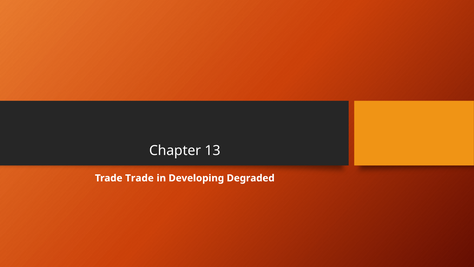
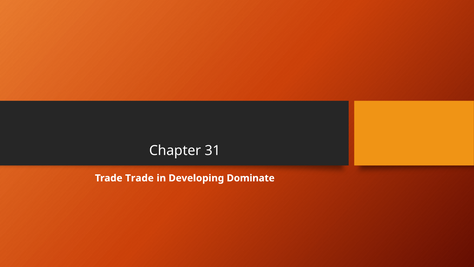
13: 13 -> 31 (213, 150)
Degraded: Degraded -> Dominate (251, 178)
